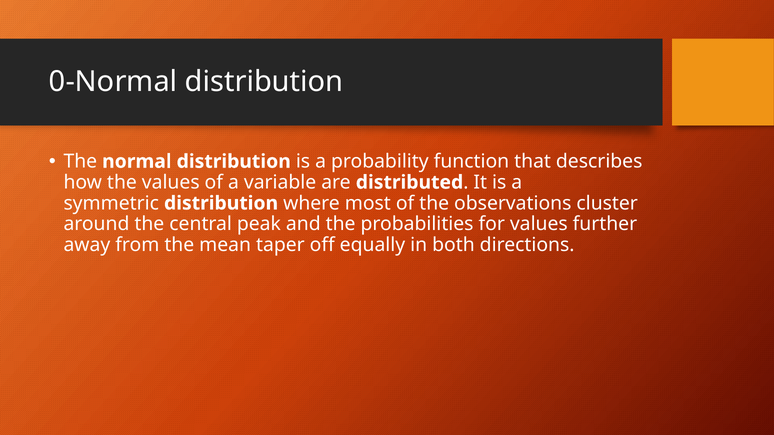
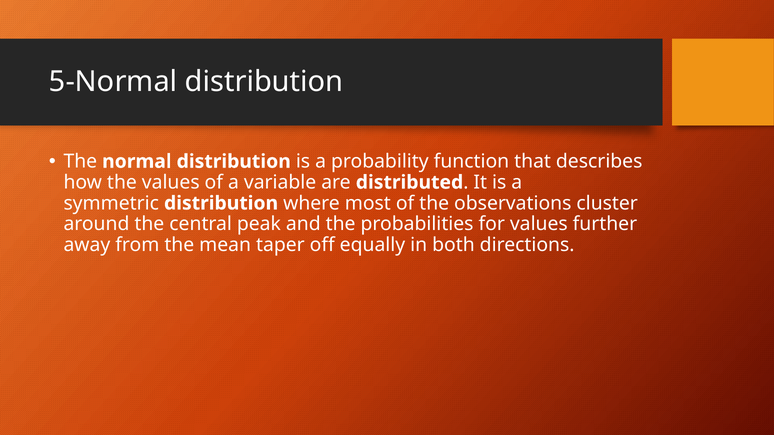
0-Normal: 0-Normal -> 5-Normal (113, 82)
